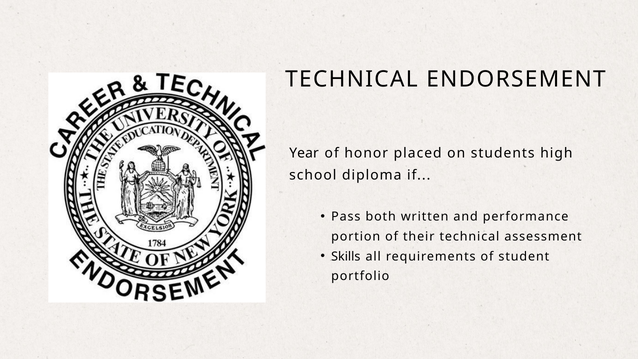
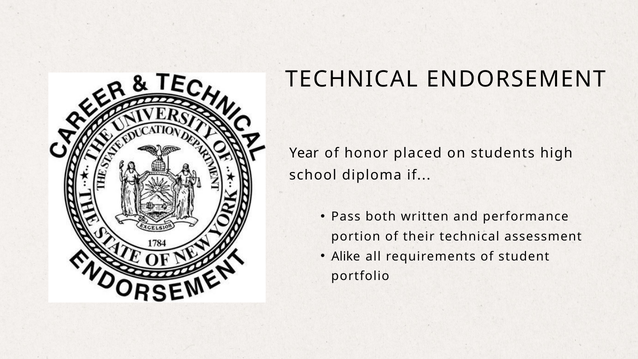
Skills: Skills -> Alike (346, 256)
